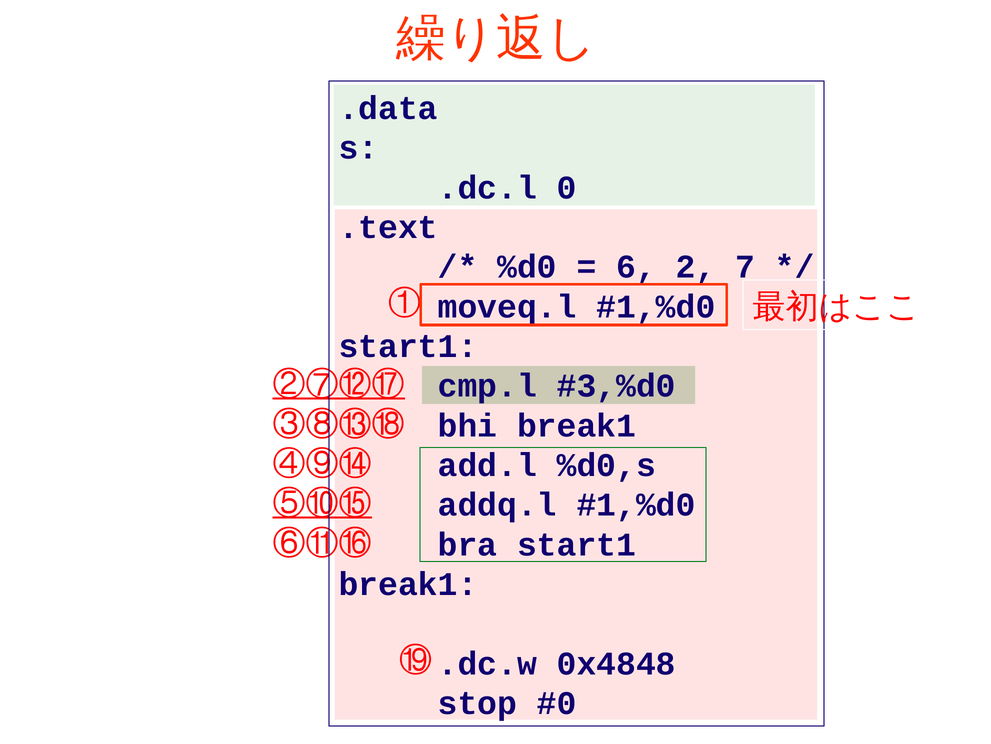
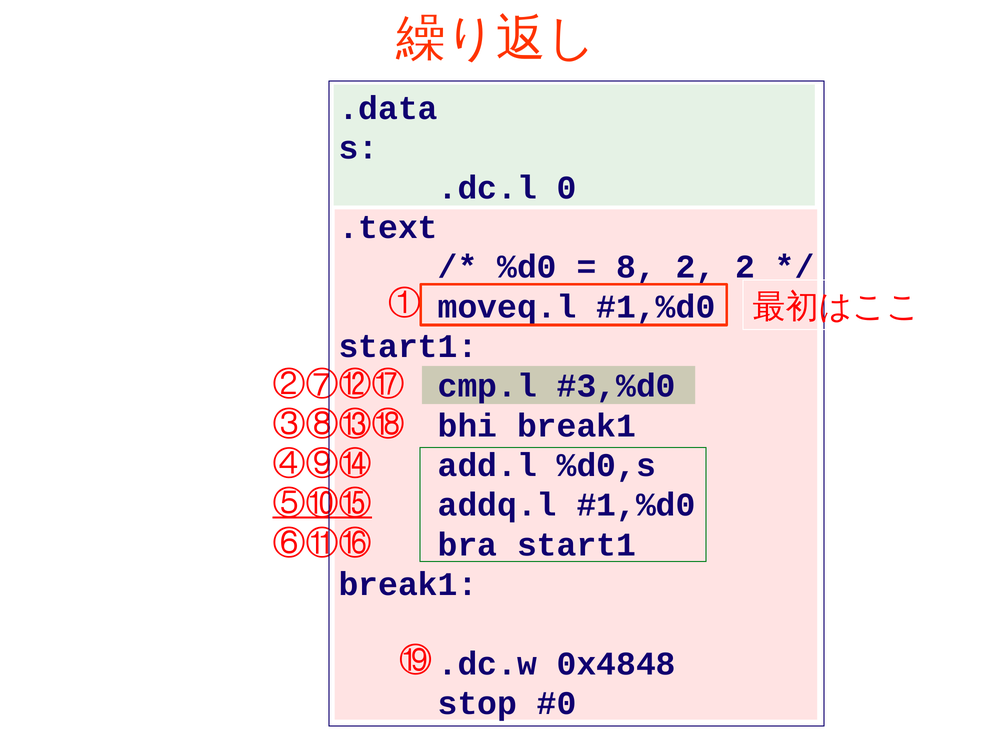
6: 6 -> 8 (636, 267)
2 7: 7 -> 2 (745, 267)
②⑦⑫⑰ underline: present -> none (339, 384)
